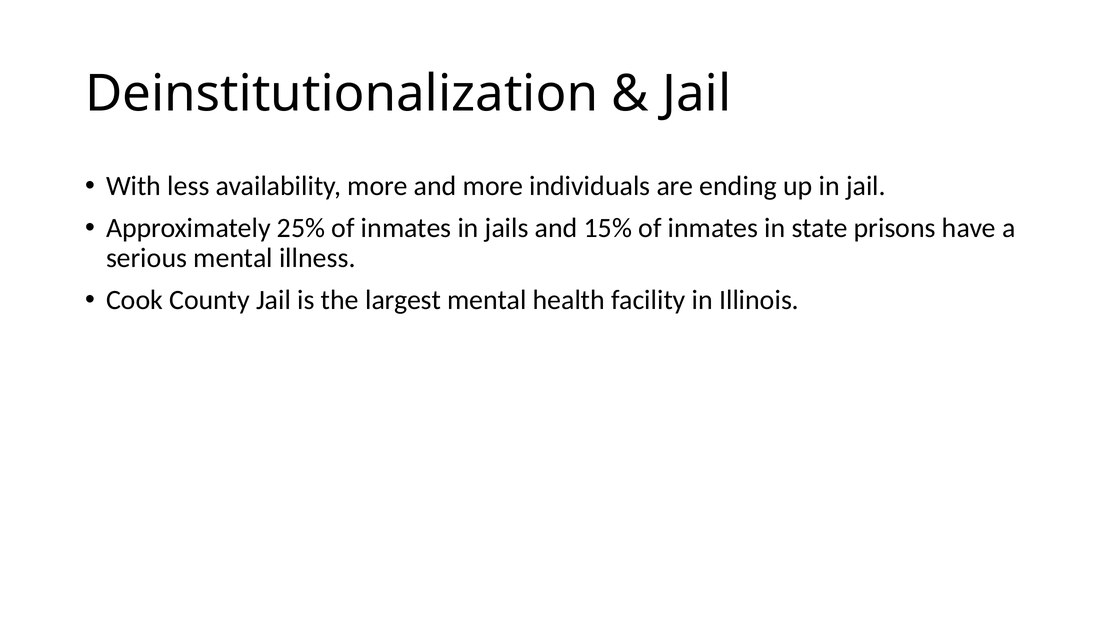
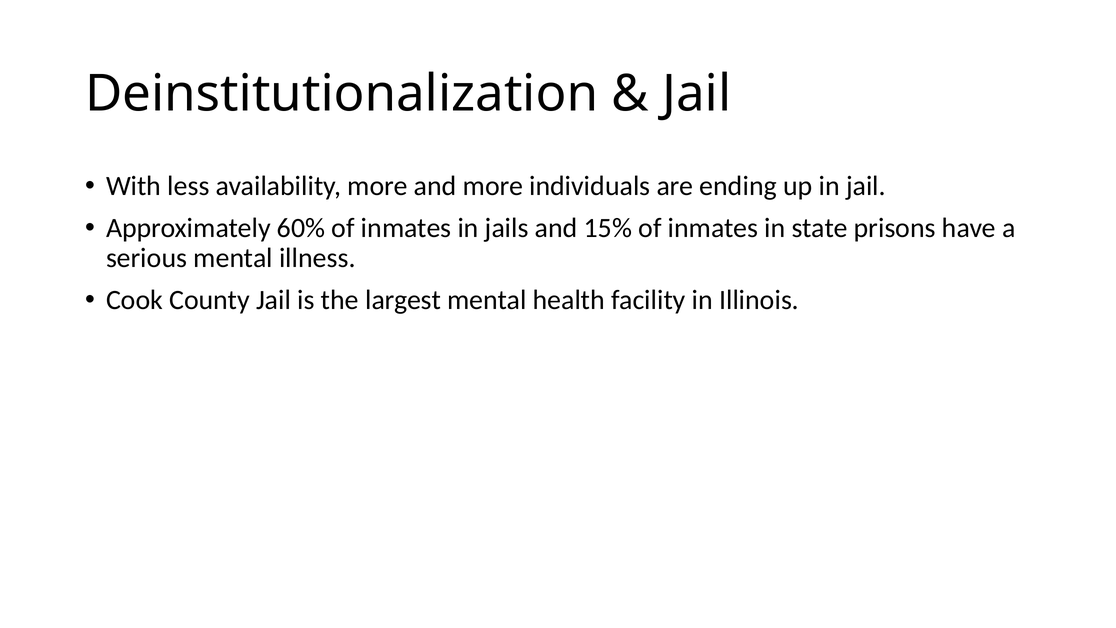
25%: 25% -> 60% (301, 228)
